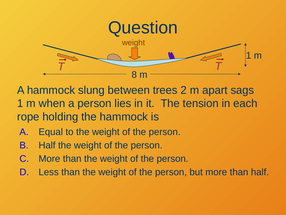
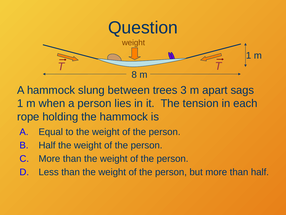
2: 2 -> 3 (184, 90)
